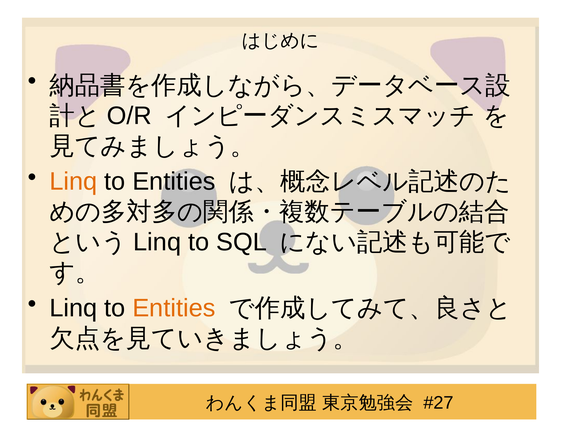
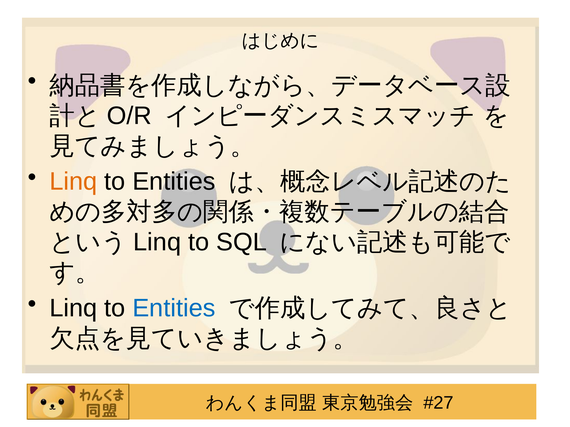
Entities colour: orange -> blue (174, 308)
